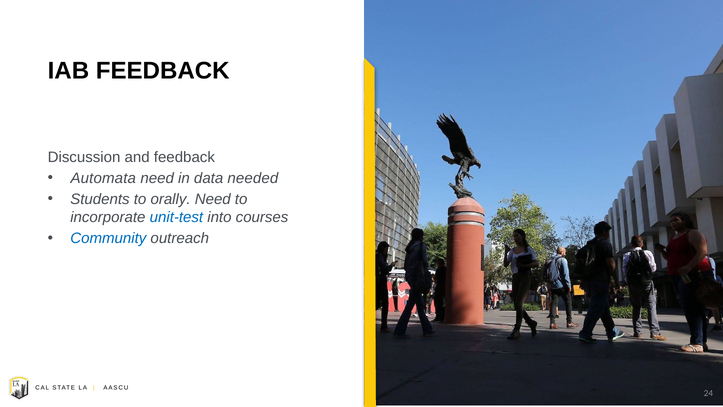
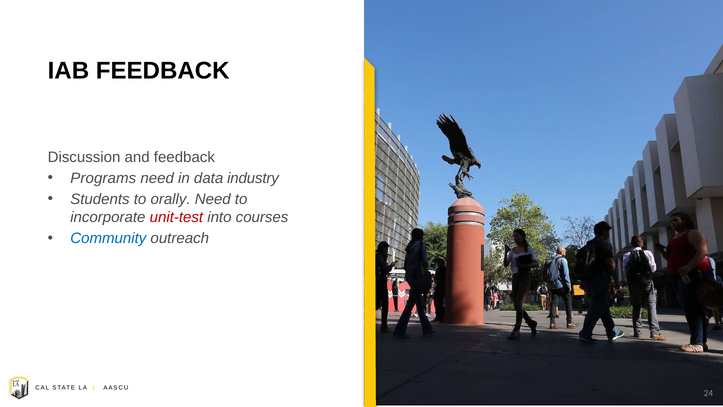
Automata: Automata -> Programs (103, 178)
needed: needed -> industry (253, 178)
unit-test colour: blue -> red (176, 217)
